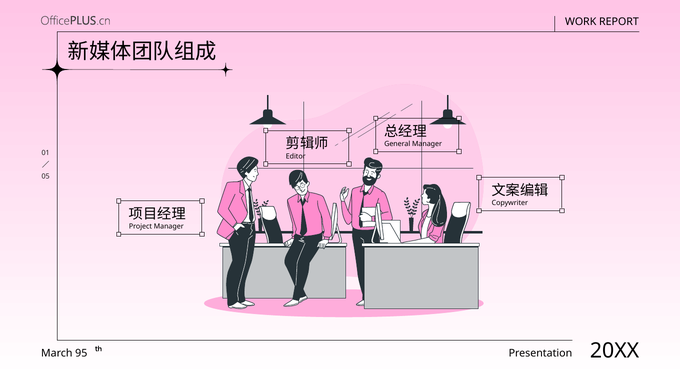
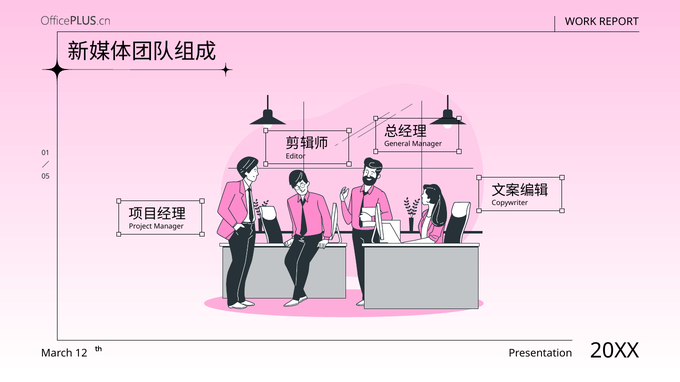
95: 95 -> 12 (81, 354)
